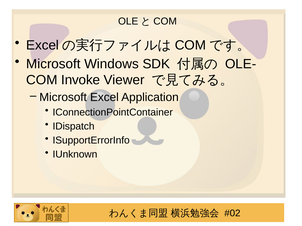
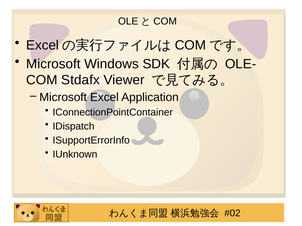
Invoke: Invoke -> Stdafx (81, 80)
